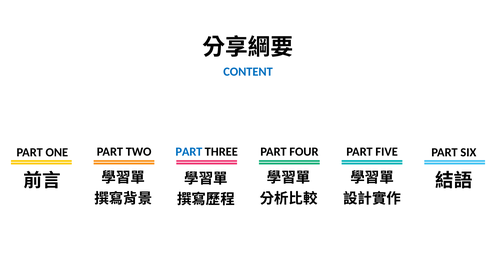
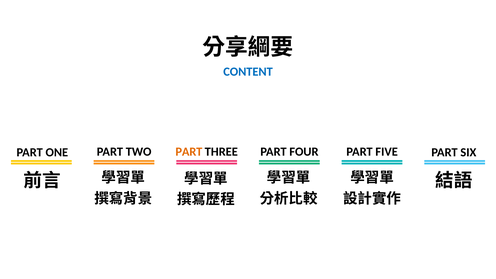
PART colour: blue -> orange (189, 152)
